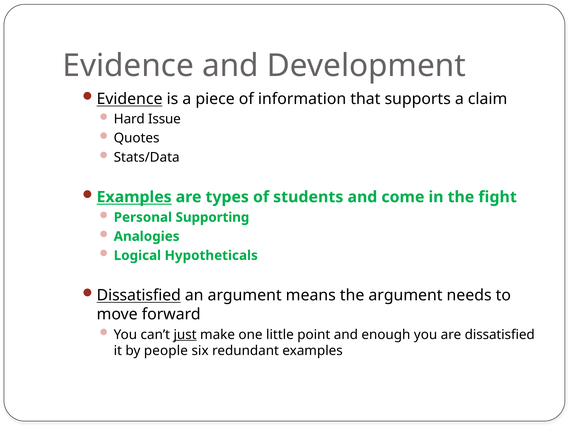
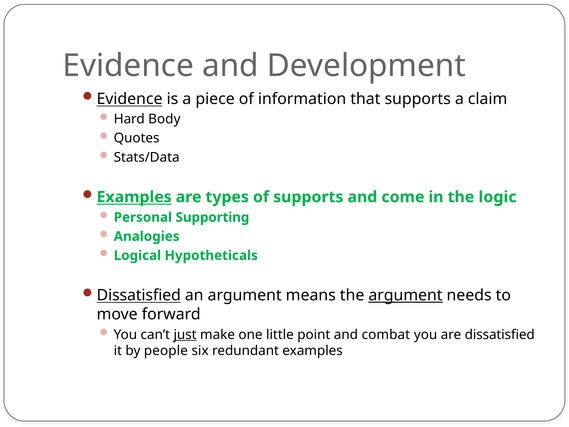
Issue: Issue -> Body (164, 119)
of students: students -> supports (308, 197)
fight: fight -> logic (498, 197)
argument underline: none -> present (405, 295)
enough: enough -> combat (386, 334)
